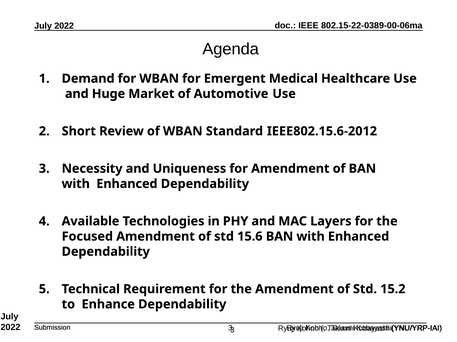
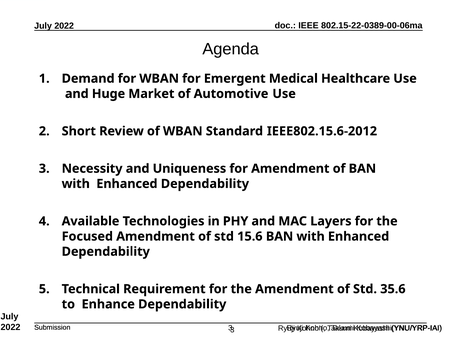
15.2: 15.2 -> 35.6 (393, 290)
